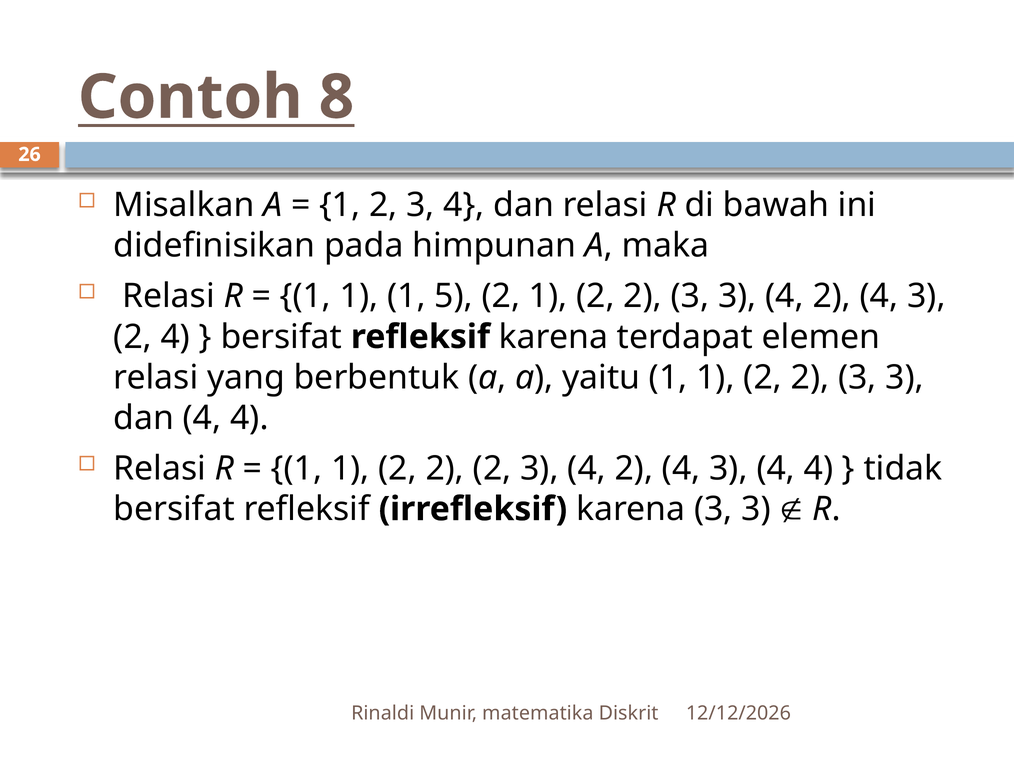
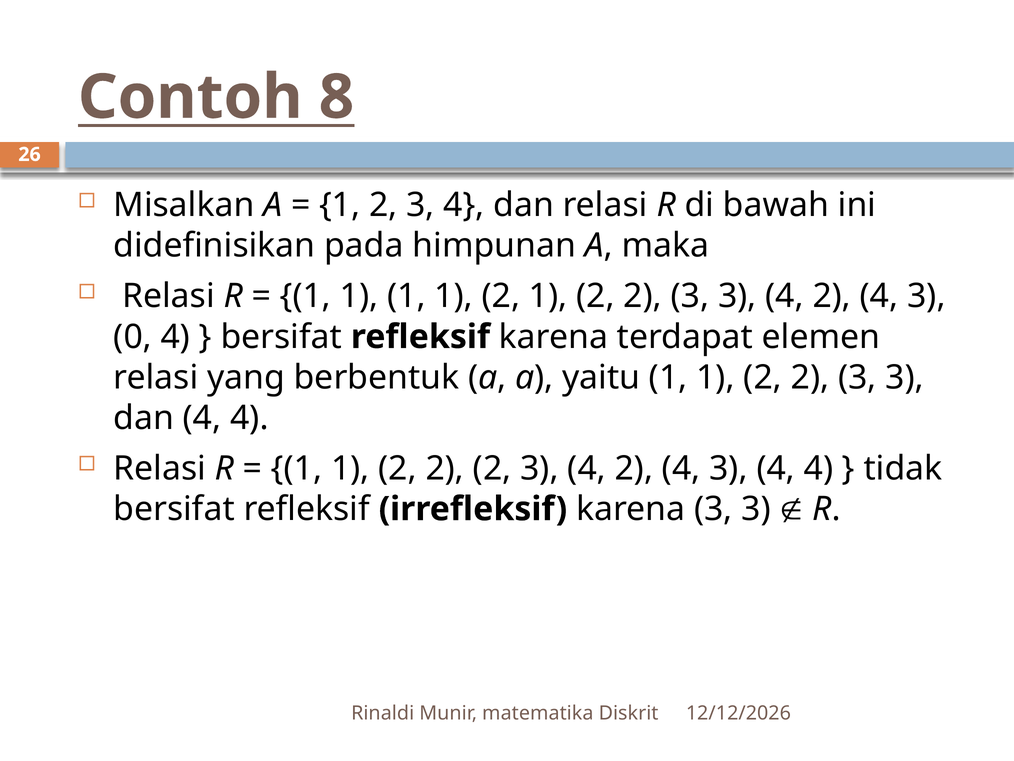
1 1 1 5: 5 -> 1 (454, 296)
2: 2 -> 0 (133, 337)
